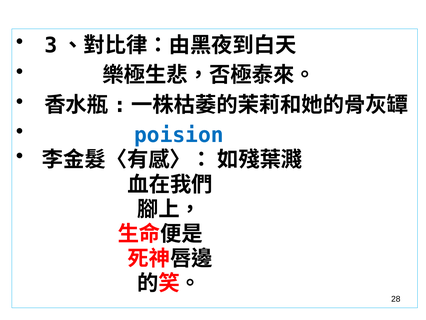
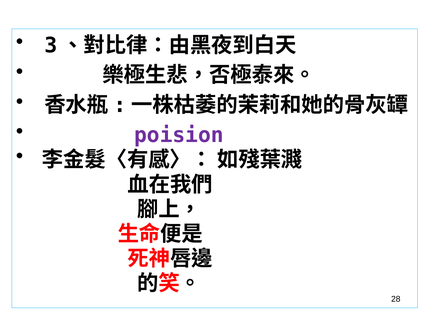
poision colour: blue -> purple (179, 135)
